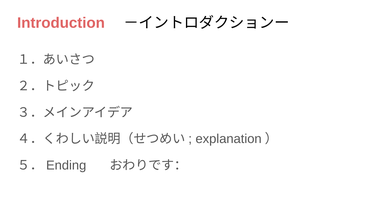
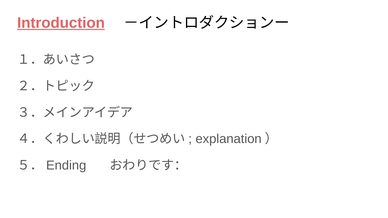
Introduction underline: none -> present (61, 23)
